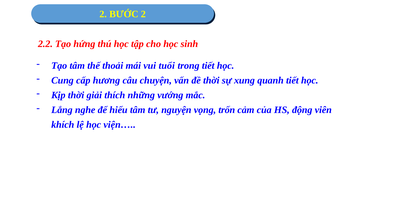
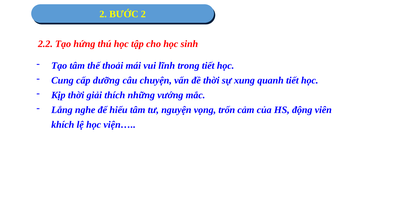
tuổi: tuổi -> lĩnh (167, 66)
hương: hương -> dưỡng (106, 81)
